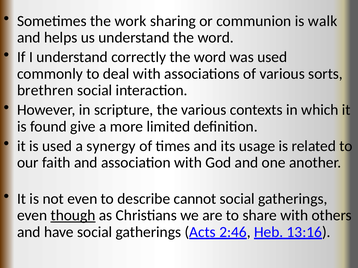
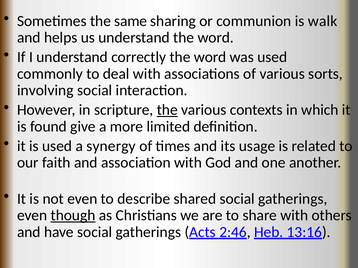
work: work -> same (131, 21)
brethren: brethren -> involving (45, 91)
the underline: none -> present (167, 110)
cannot: cannot -> shared (195, 199)
